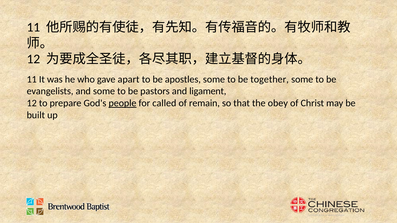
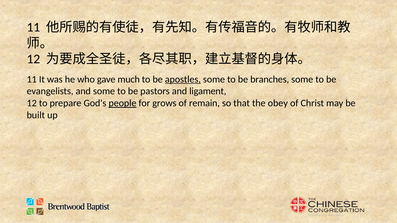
apart: apart -> much (129, 79)
apostles underline: none -> present (183, 79)
together: together -> branches (270, 79)
called: called -> grows (164, 103)
